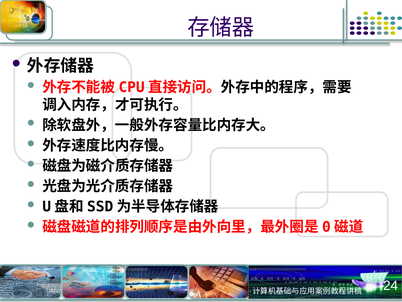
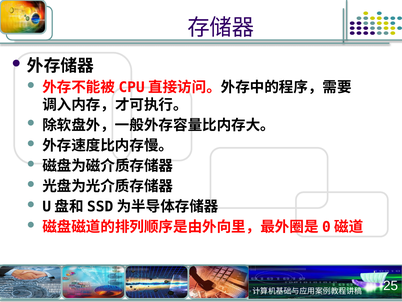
24: 24 -> 25 (391, 285)
